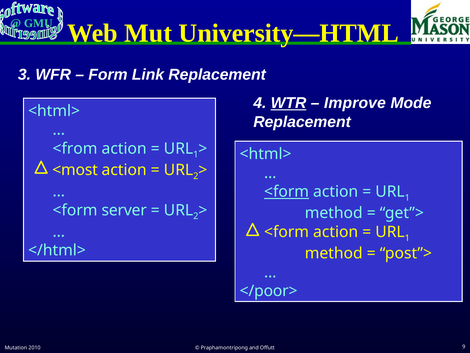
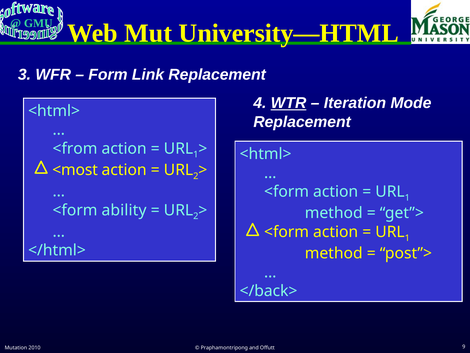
Improve: Improve -> Iteration (355, 103)
<form underline: present -> none (287, 191)
server: server -> ability (124, 210)
</poor>: </poor> -> </back> (269, 291)
